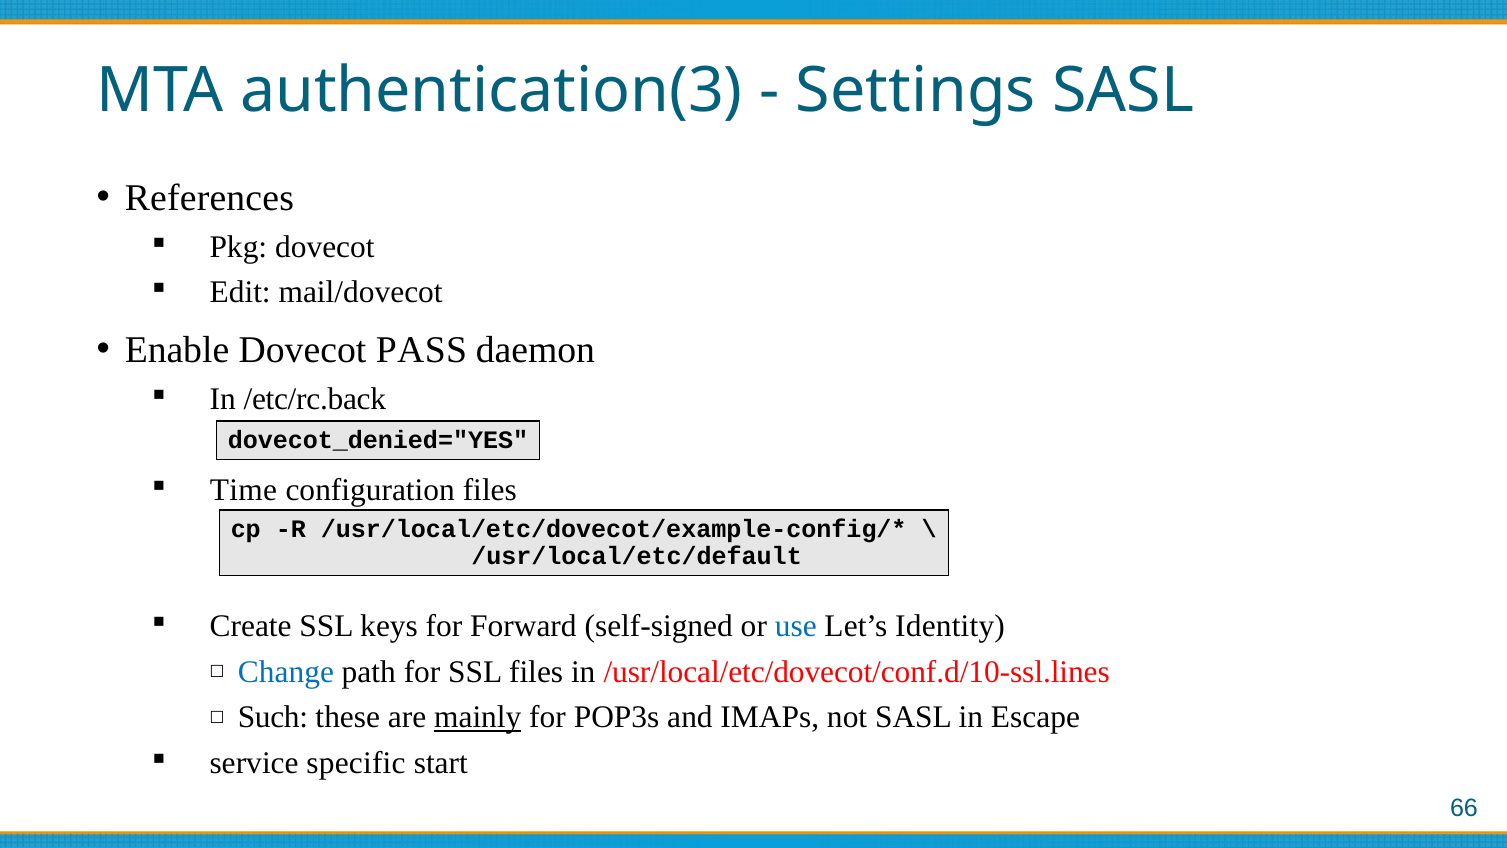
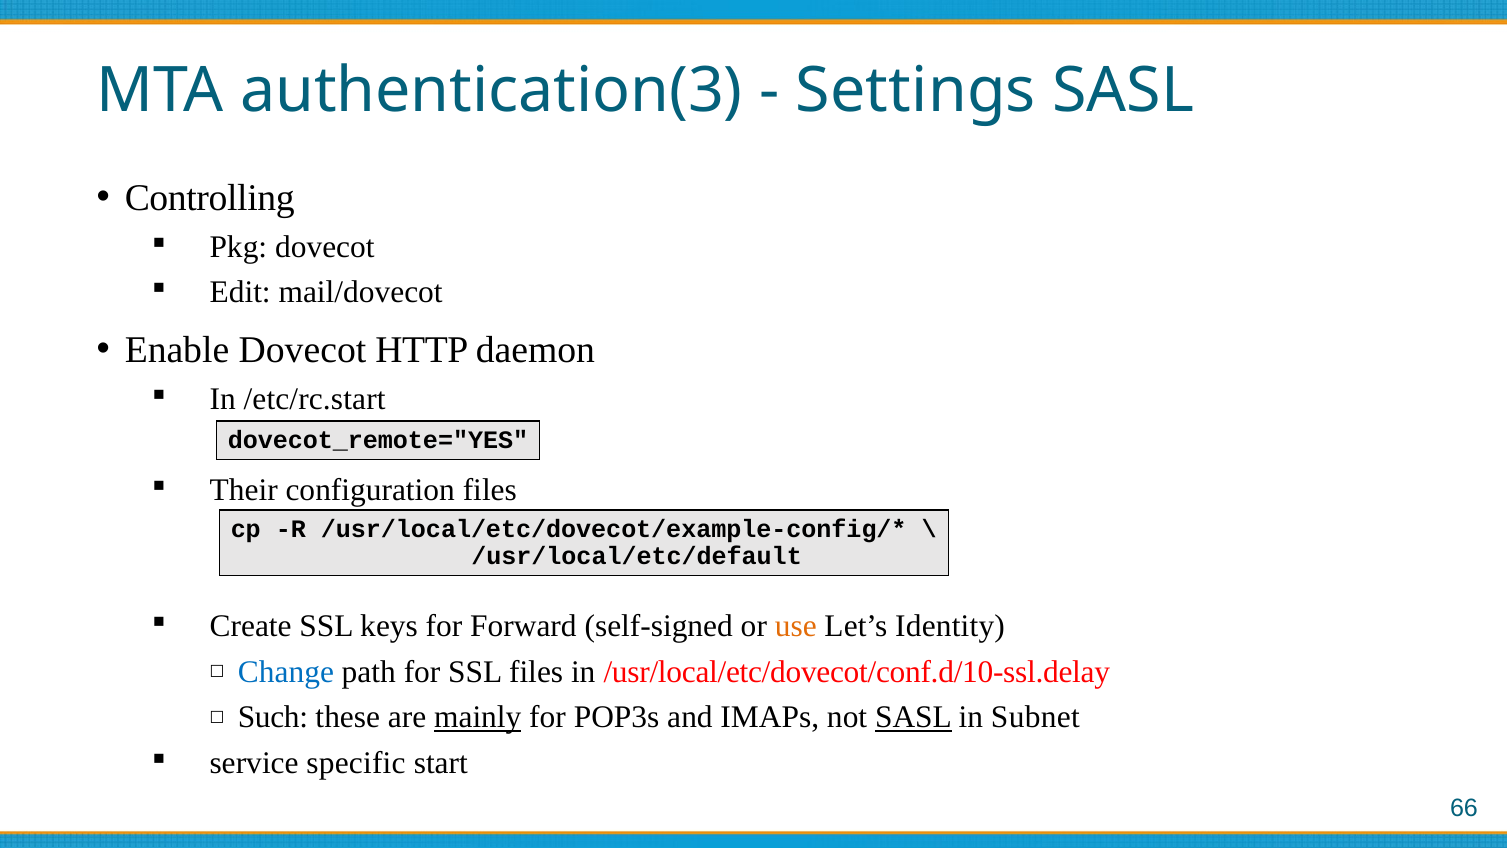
References: References -> Controlling (210, 198)
PASS: PASS -> HTTP (422, 350)
/etc/rc.back: /etc/rc.back -> /etc/rc.start (315, 399)
dovecot_denied="YES: dovecot_denied="YES -> dovecot_remote="YES (378, 440)
Time: Time -> Their (244, 490)
use colour: blue -> orange (796, 626)
/usr/local/etc/dovecot/conf.d/10-ssl.lines: /usr/local/etc/dovecot/conf.d/10-ssl.lines -> /usr/local/etc/dovecot/conf.d/10-ssl.delay (857, 672)
SASL underline: none -> present (913, 717)
Escape: Escape -> Subnet (1035, 717)
